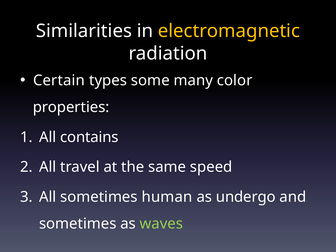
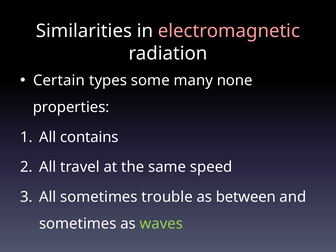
electromagnetic colour: yellow -> pink (229, 31)
color: color -> none (235, 80)
human: human -> trouble (167, 197)
undergo: undergo -> between (246, 197)
